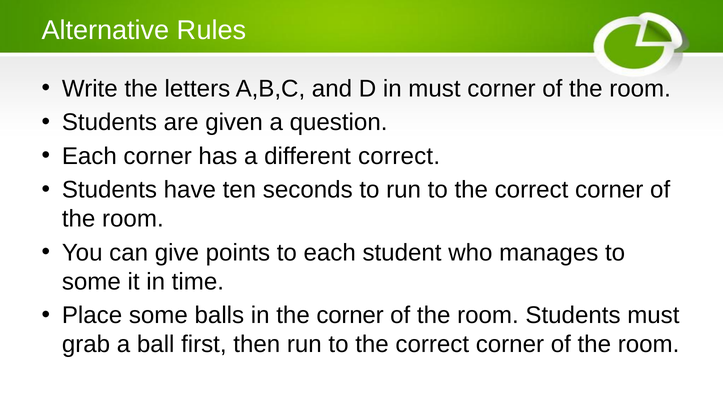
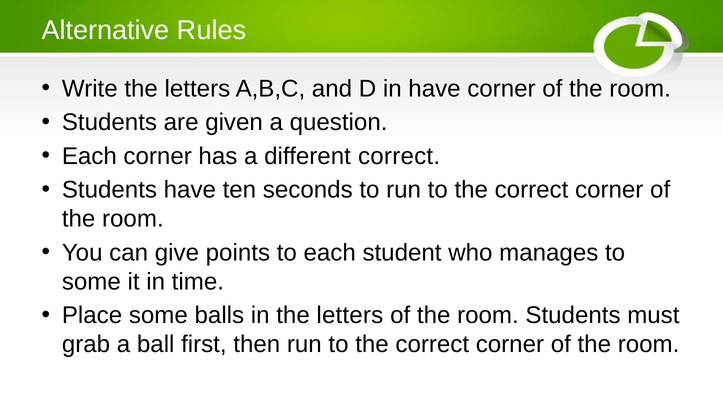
in must: must -> have (434, 89)
in the corner: corner -> letters (350, 315)
